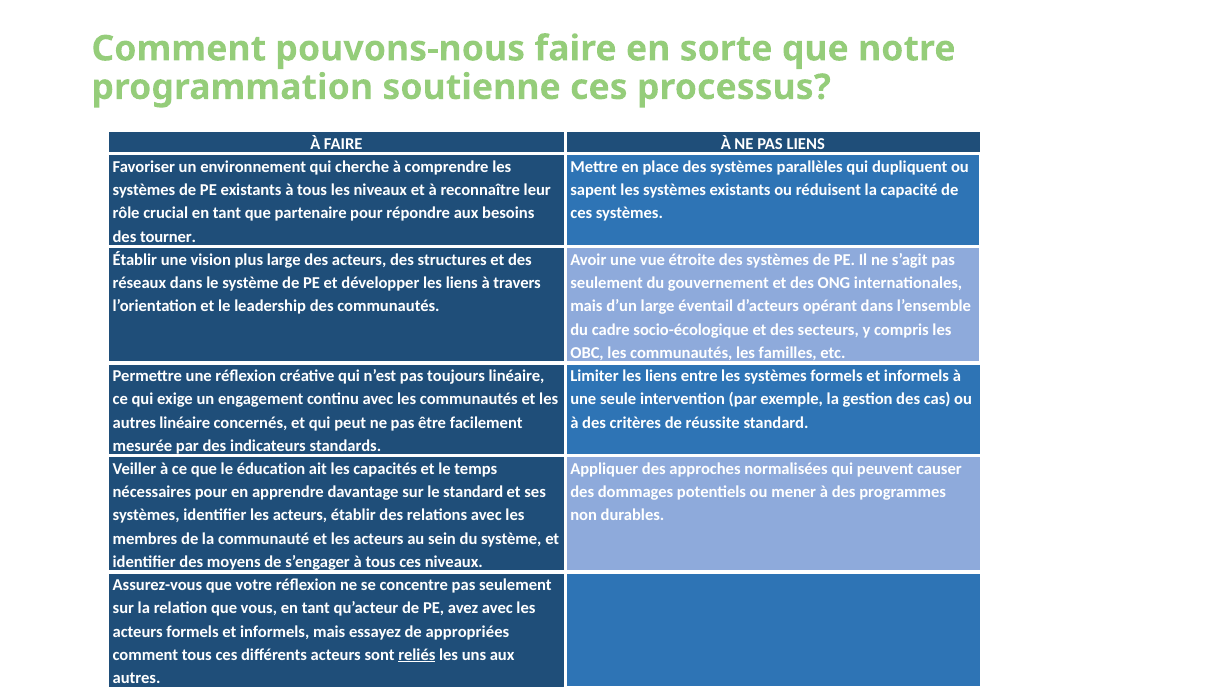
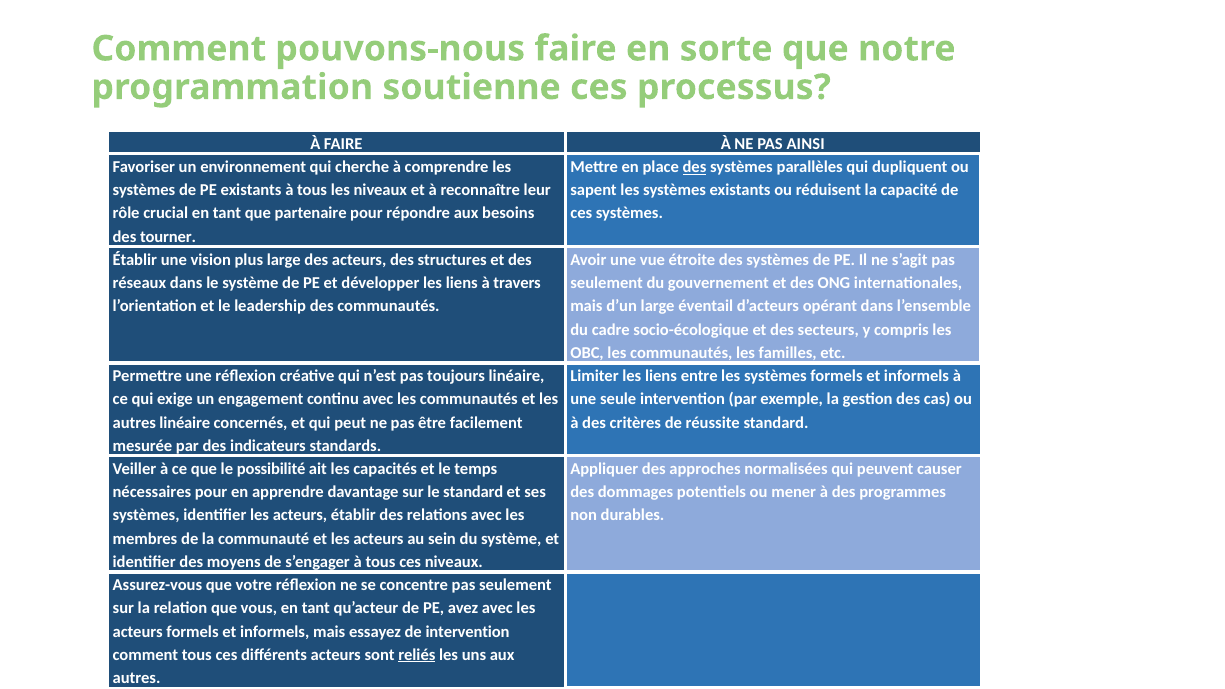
PAS LIENS: LIENS -> AINSI (806, 144)
des underline: none -> present (695, 167)
éducation: éducation -> possibilité (271, 469)
de appropriées: appropriées -> intervention (468, 632)
